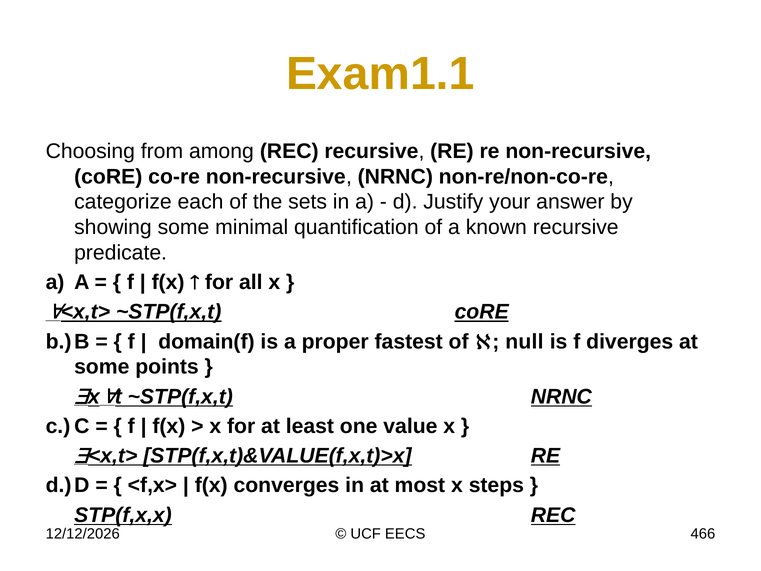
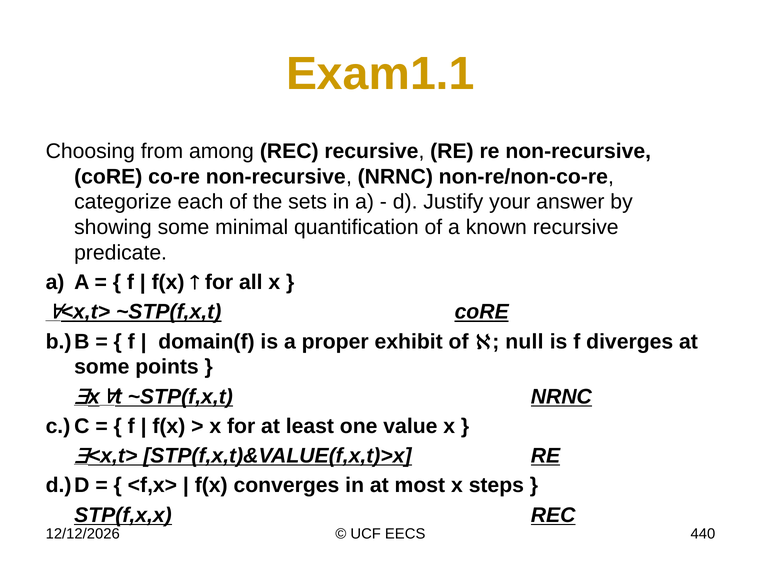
fastest: fastest -> exhibit (409, 341)
466: 466 -> 440 (703, 533)
